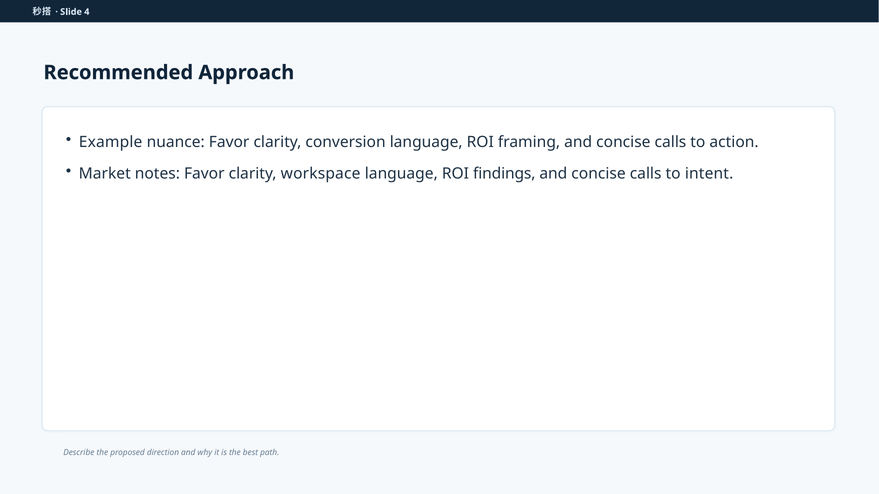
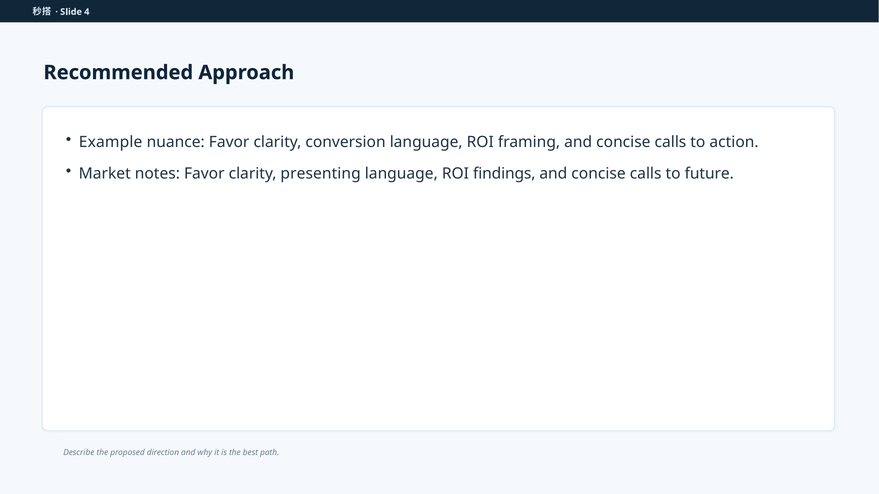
workspace: workspace -> presenting (321, 174)
intent: intent -> future (709, 174)
